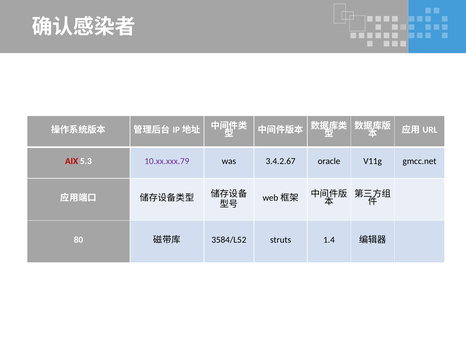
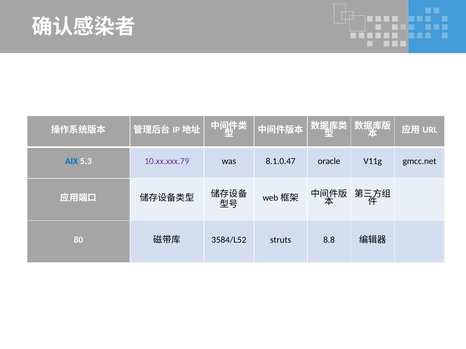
AIX colour: red -> blue (72, 162)
3.4.2.67: 3.4.2.67 -> 8.1.0.47 (281, 162)
1.4: 1.4 -> 8.8 (329, 240)
